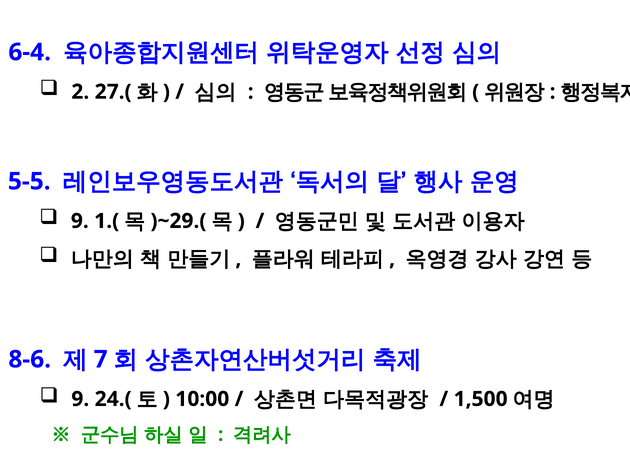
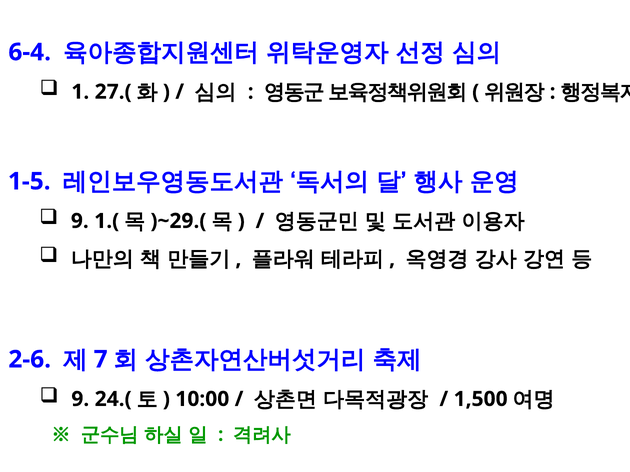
2: 2 -> 1 (80, 92)
5-5: 5-5 -> 1-5 (29, 182)
8-6: 8-6 -> 2-6 (30, 360)
